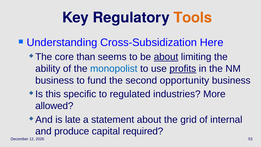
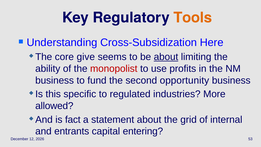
than: than -> give (86, 57)
monopolist colour: blue -> red (114, 69)
profits underline: present -> none (183, 69)
late: late -> fact (73, 119)
produce: produce -> entrants (72, 131)
required: required -> entering (143, 131)
